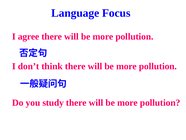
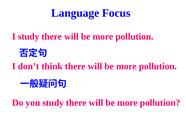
I agree: agree -> study (29, 36)
